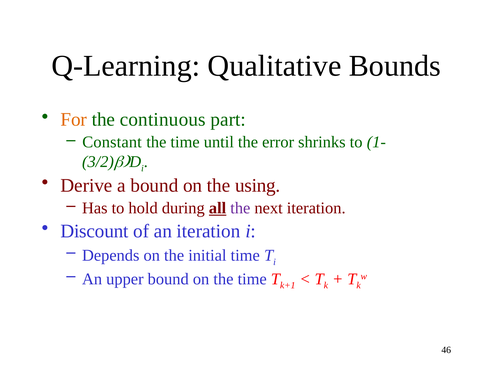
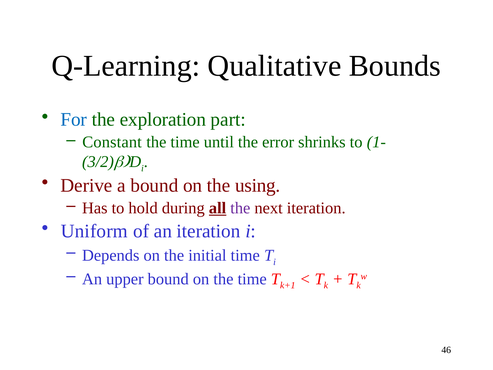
For colour: orange -> blue (74, 120)
continuous: continuous -> exploration (163, 120)
Discount: Discount -> Uniform (94, 231)
